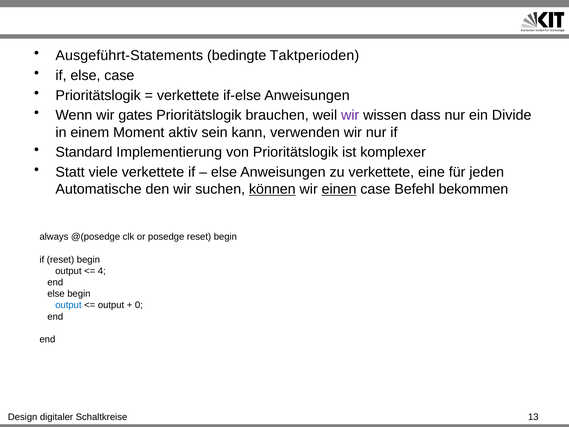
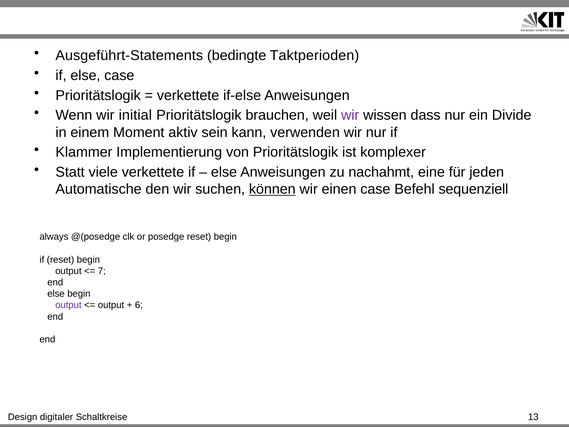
gates: gates -> initial (135, 115)
Standard: Standard -> Klammer (84, 152)
zu verkettete: verkettete -> nachahmt (381, 172)
einen underline: present -> none (339, 189)
bekommen: bekommen -> sequenziell (473, 189)
4: 4 -> 7 (102, 271)
output colour: blue -> purple (68, 305)
0: 0 -> 6 (139, 305)
